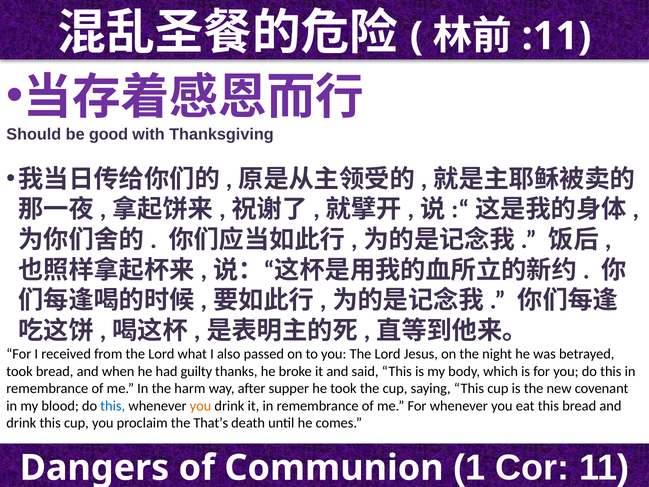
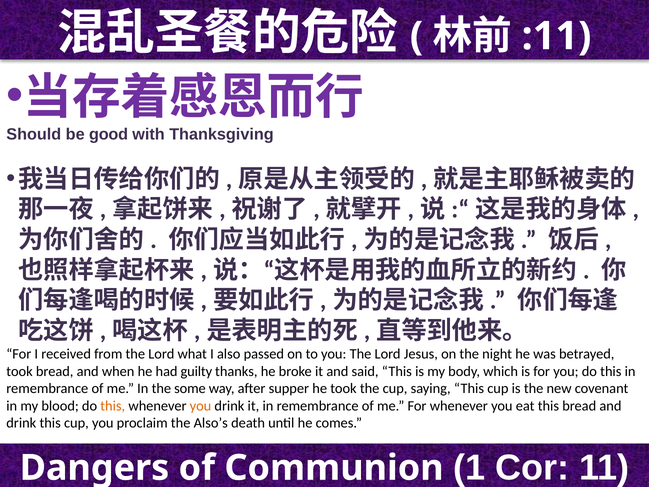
harm: harm -> some (190, 388)
this colour: blue -> orange (113, 406)
That’s: That’s -> Also’s (211, 423)
